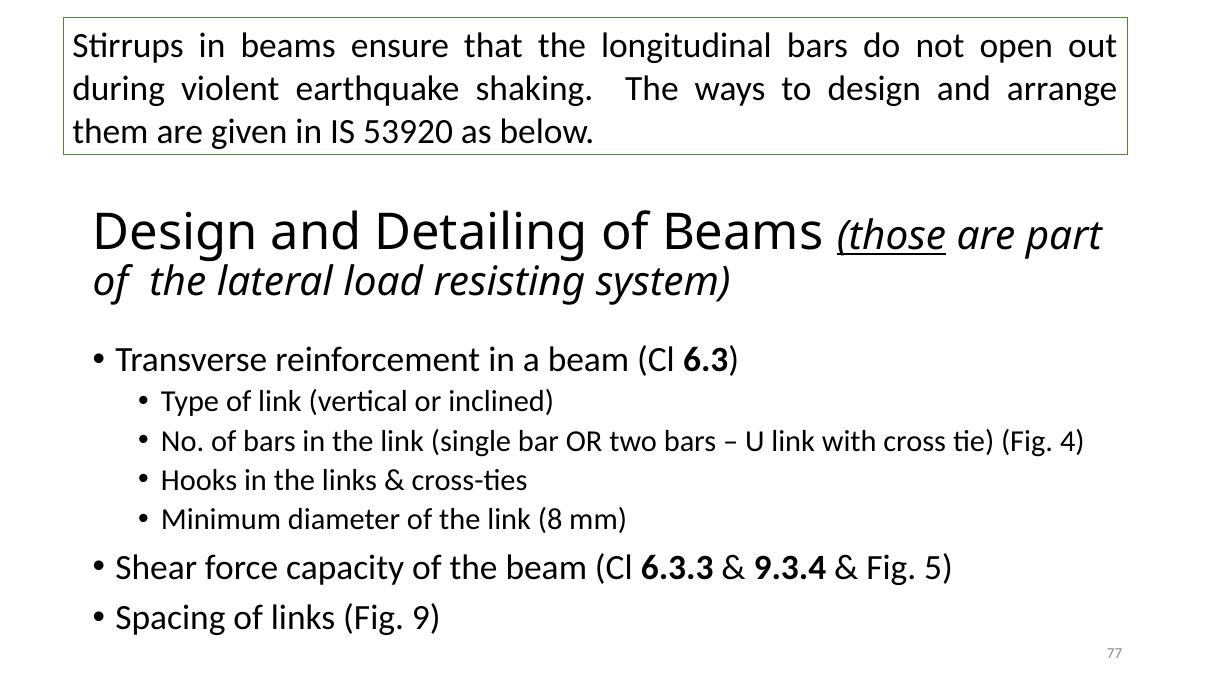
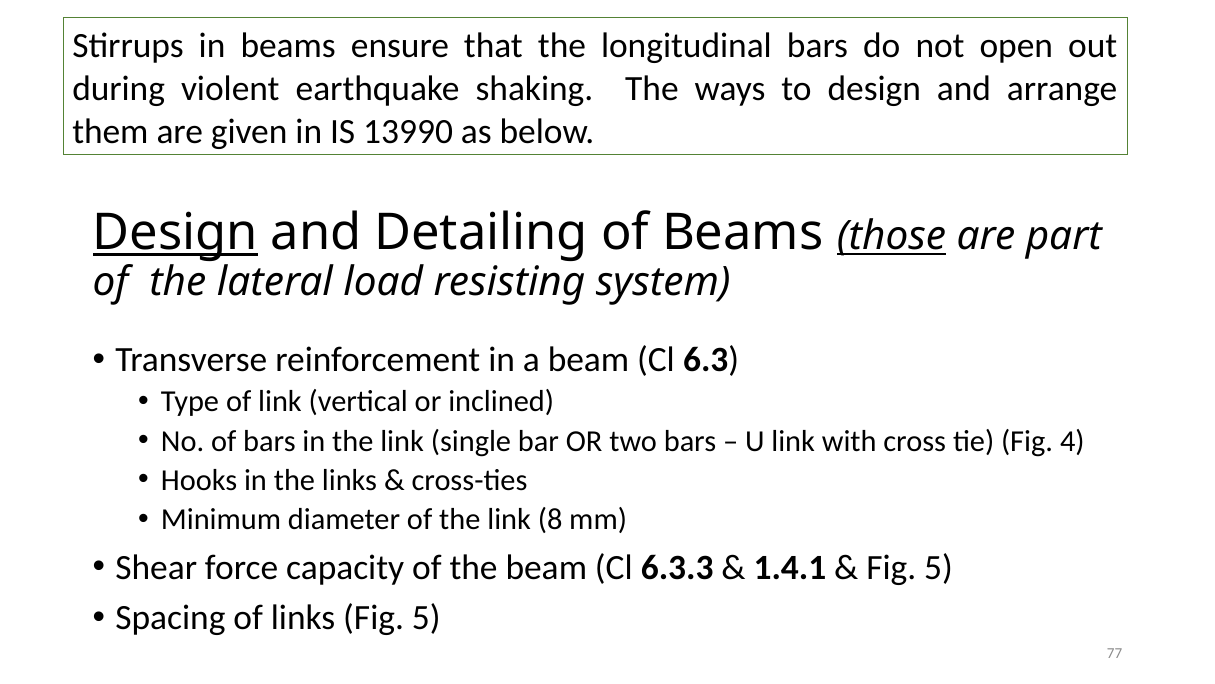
53920: 53920 -> 13990 (408, 131)
Design underline: none -> present (175, 233)
9.3.4: 9.3.4 -> 1.4.1 (790, 567)
links Fig 9: 9 -> 5 (426, 618)
